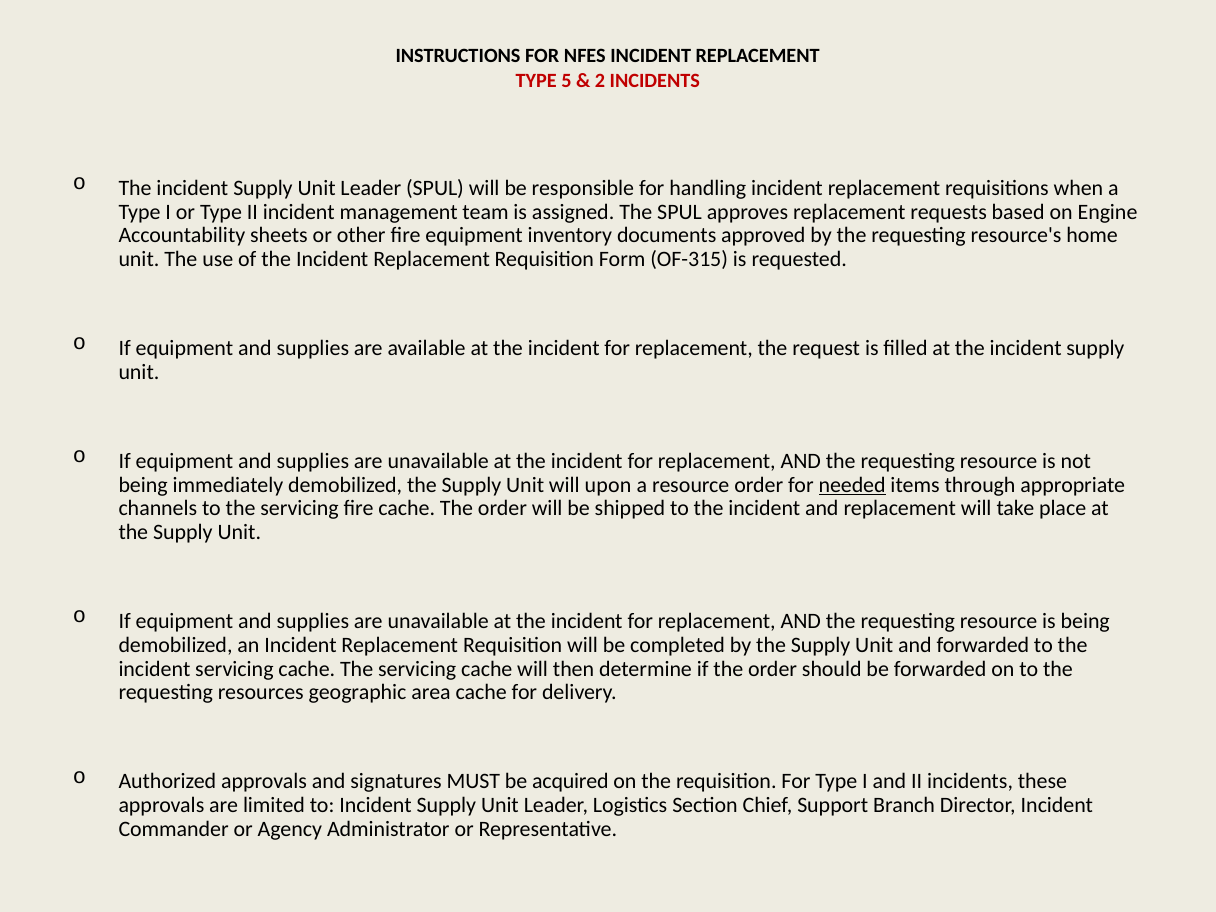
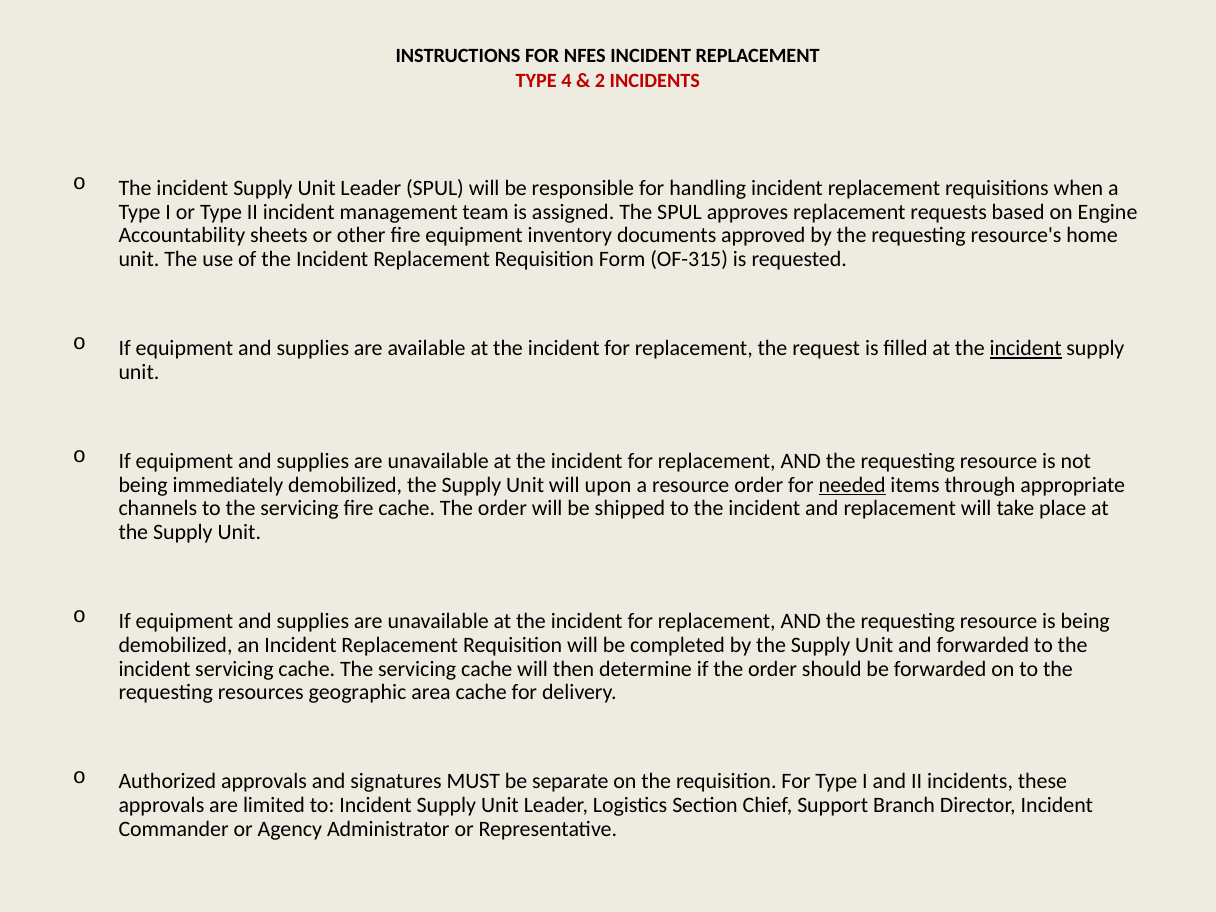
5: 5 -> 4 (566, 80)
incident underline: none -> present (1026, 348)
acquired: acquired -> separate (570, 782)
